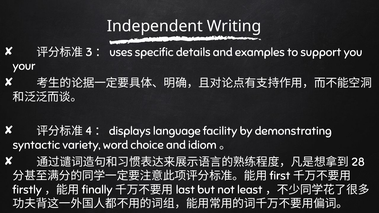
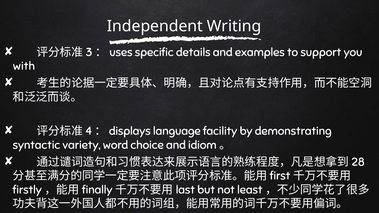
your: your -> with (24, 66)
